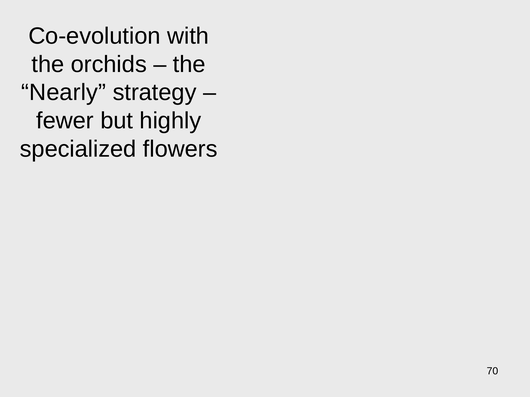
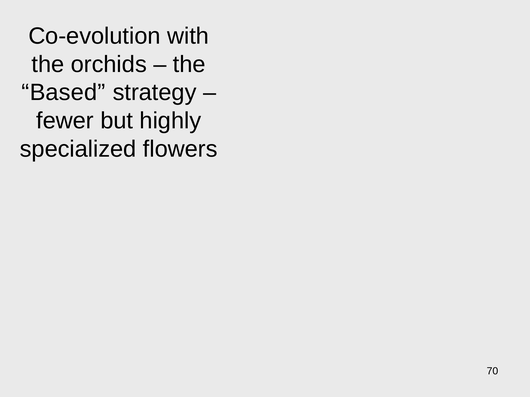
Nearly: Nearly -> Based (64, 93)
